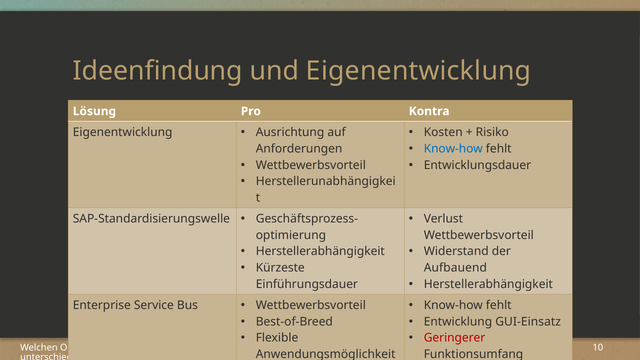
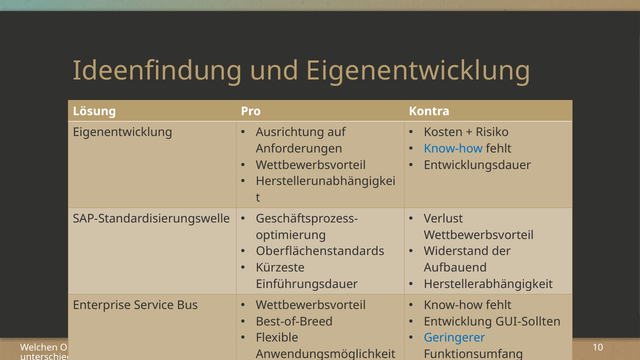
Herstellerabhängigkeit: Herstellerabhängigkeit -> Oberflächenstandards (320, 251)
GUI-Einsatz: GUI-Einsatz -> GUI-Sollten (528, 322)
Geringerer colour: red -> blue (455, 338)
